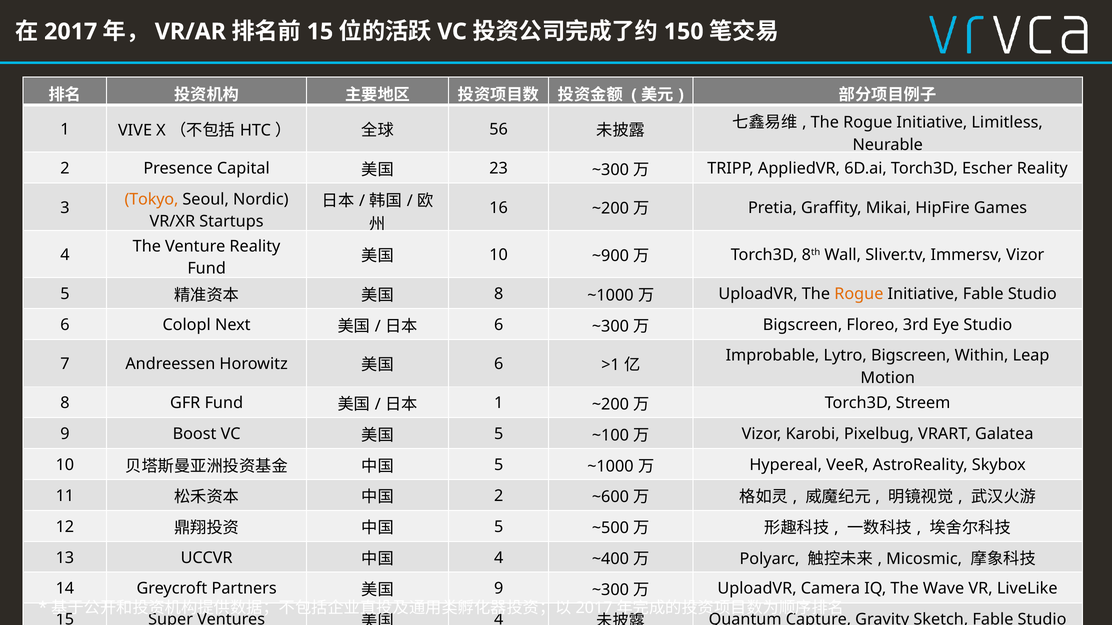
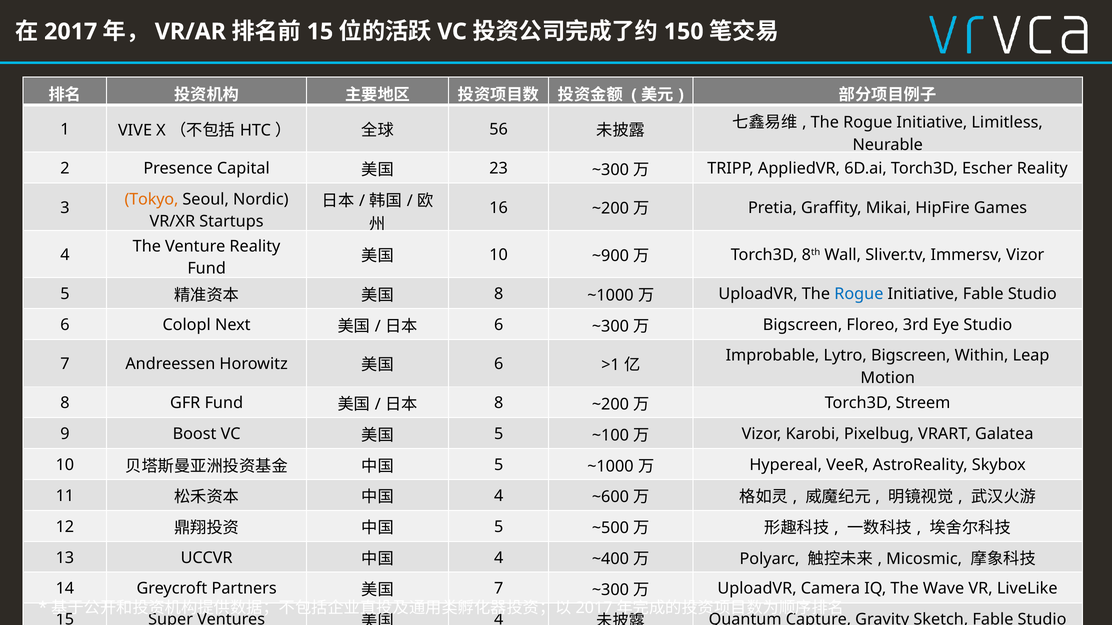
Rogue colour: orange -> blue (859, 294)
1: 1 -> 8 (499, 403)
2: 2 -> 4 (499, 496)
9: 9 -> 7 (499, 589)
